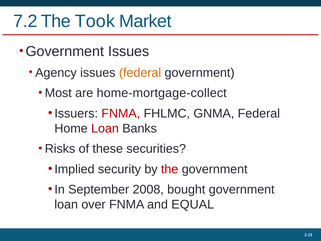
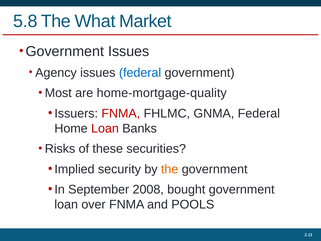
7.2: 7.2 -> 5.8 (25, 21)
Took: Took -> What (95, 21)
federal colour: orange -> blue (140, 73)
home-mortgage-collect: home-mortgage-collect -> home-mortgage-quality (162, 93)
the colour: red -> orange (170, 169)
EQUAL: EQUAL -> POOLS (193, 204)
